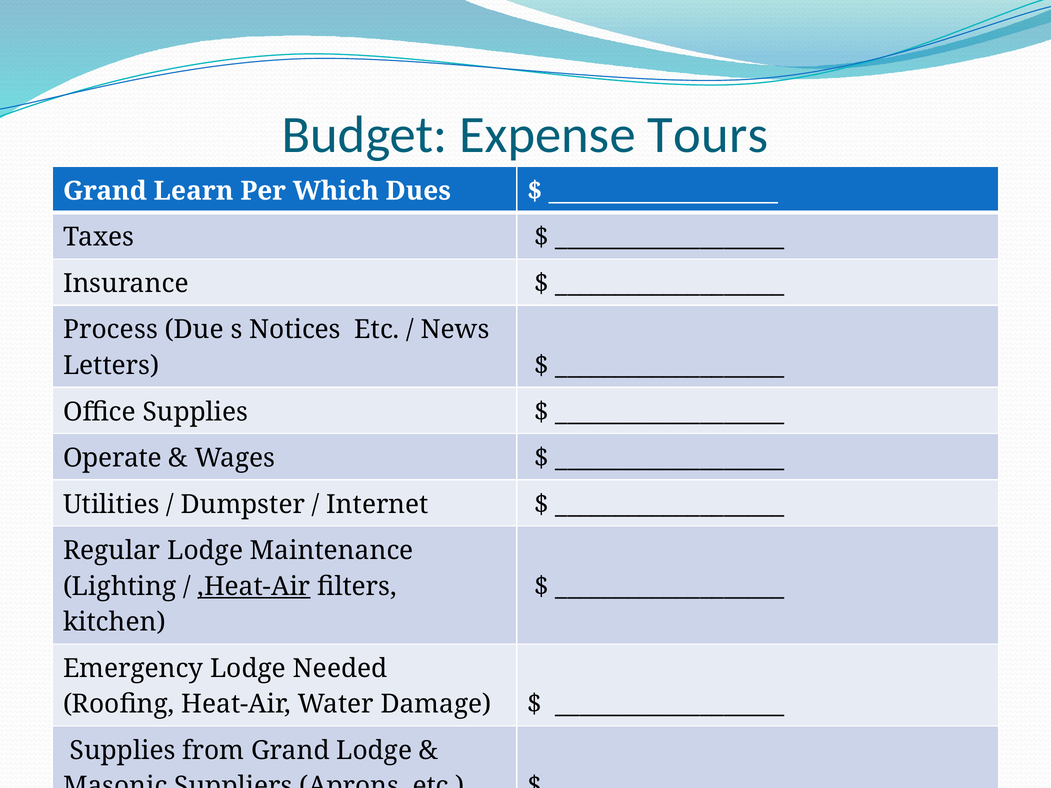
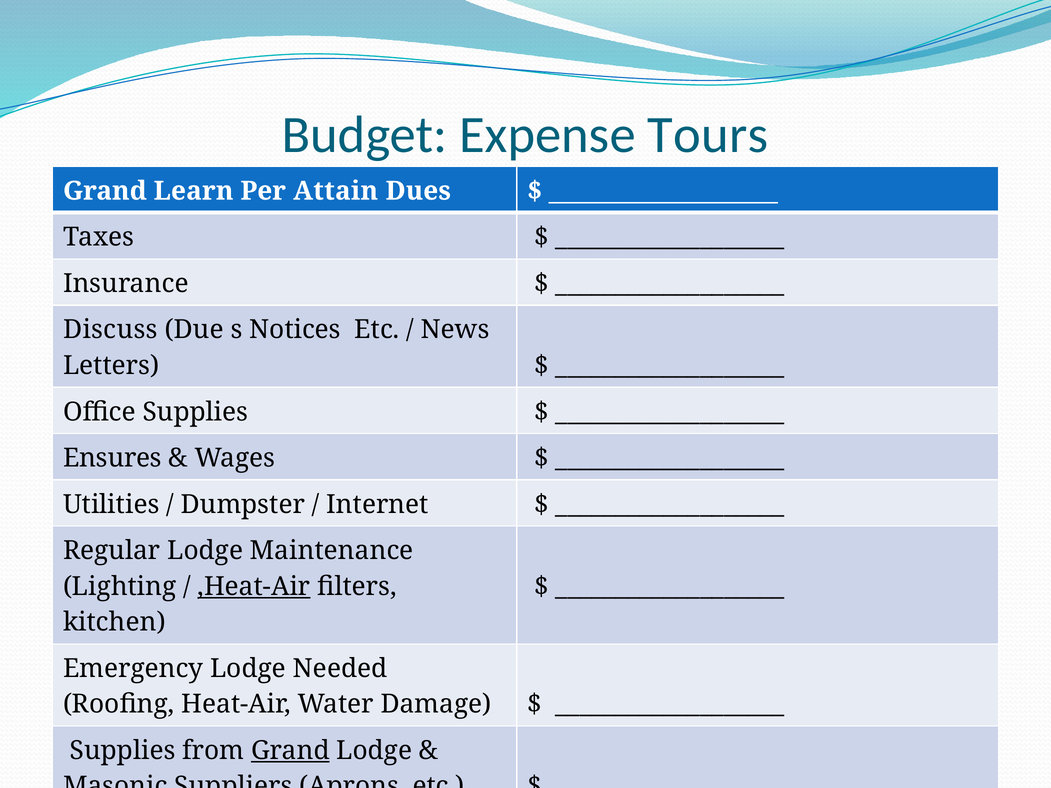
Which: Which -> Attain (336, 191)
Process: Process -> Discuss (110, 330)
Operate: Operate -> Ensures (112, 458)
Grand underline: none -> present (290, 751)
